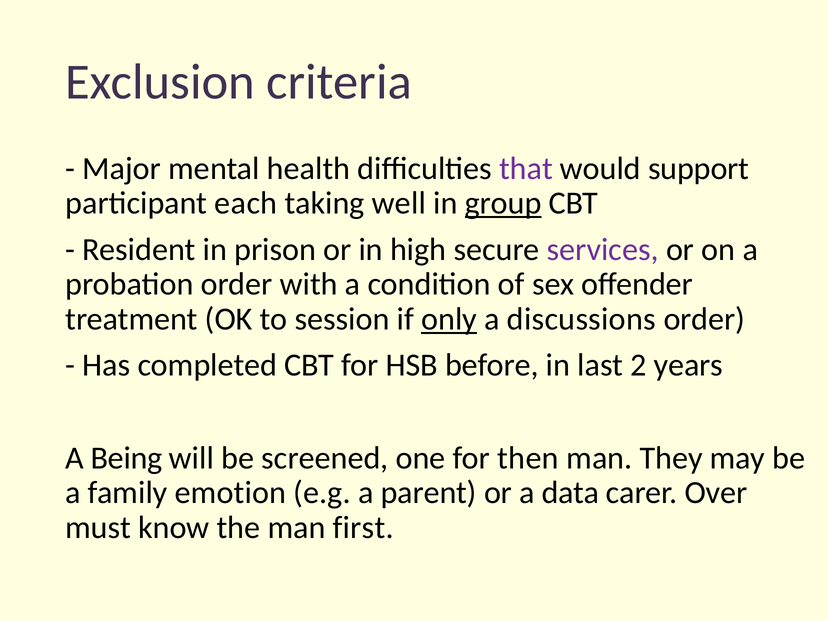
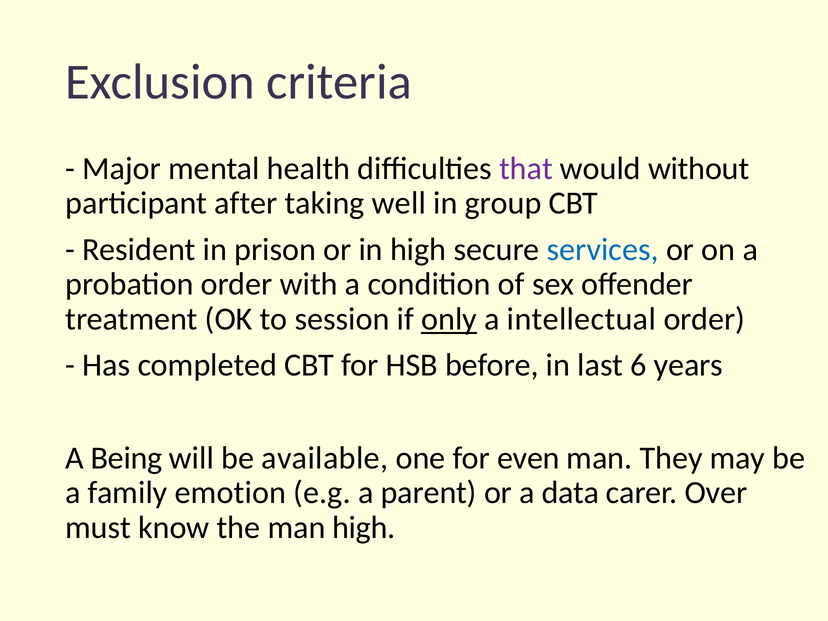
support: support -> without (699, 168)
each: each -> after (246, 203)
group underline: present -> none (503, 203)
services colour: purple -> blue (603, 249)
discussions: discussions -> intellectual (581, 319)
2: 2 -> 6 (638, 365)
screened: screened -> available (325, 458)
then: then -> even (528, 458)
man first: first -> high (364, 527)
